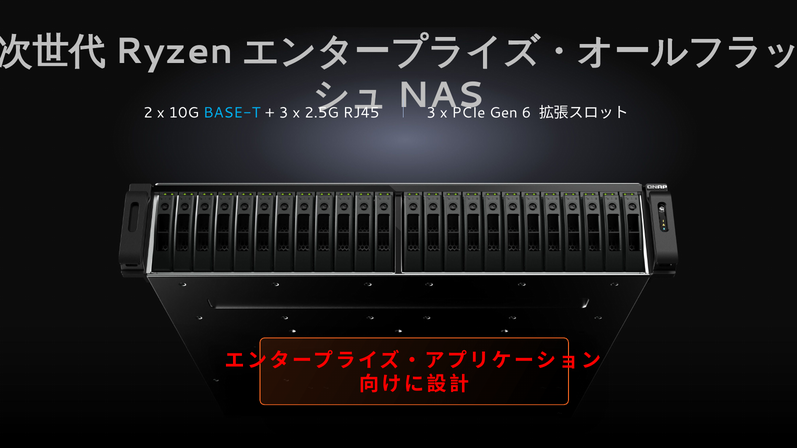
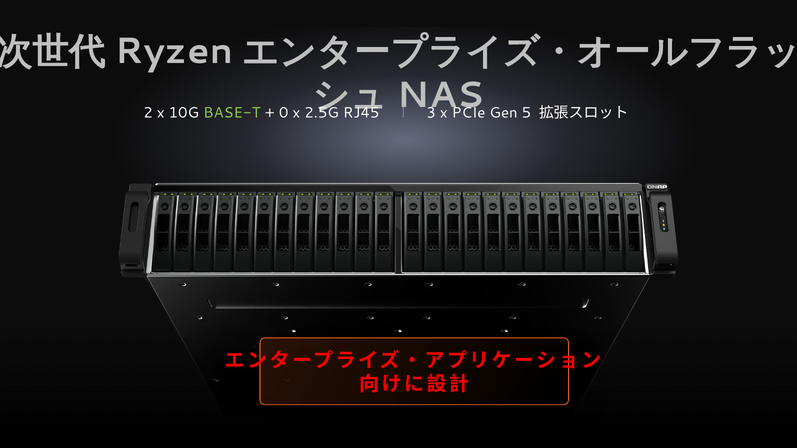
BASE-T colour: light blue -> light green (232, 113)
3: 3 -> 0 (284, 113)
6: 6 -> 5 (526, 113)
